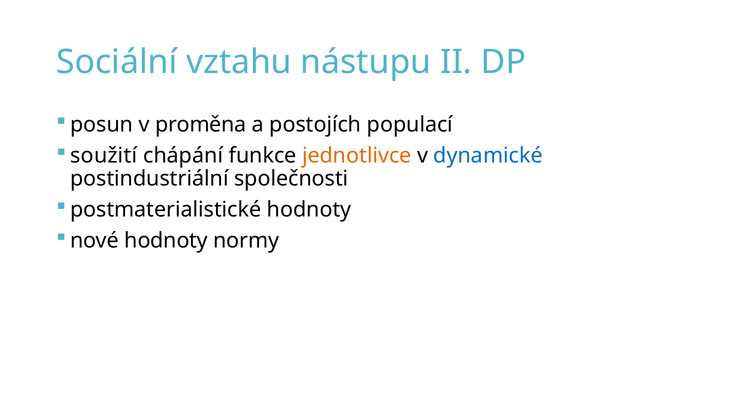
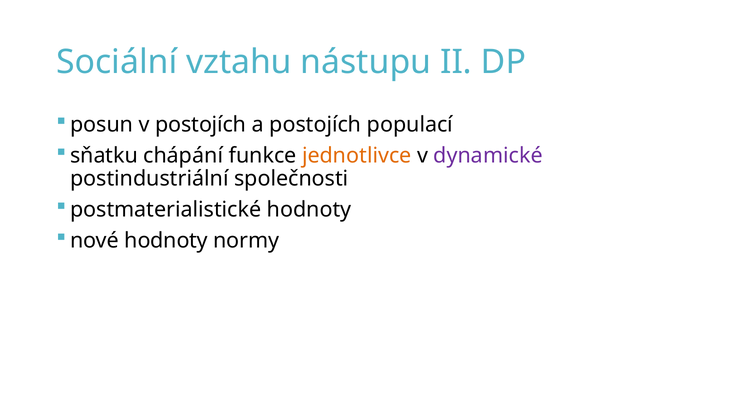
v proměna: proměna -> postojích (201, 125)
soužití: soužití -> sňatku (104, 156)
dynamické colour: blue -> purple (488, 156)
